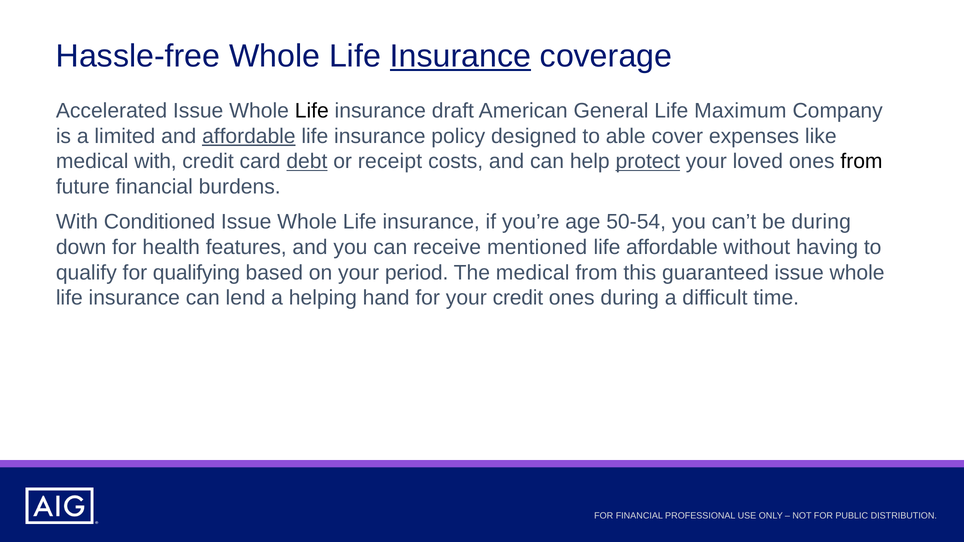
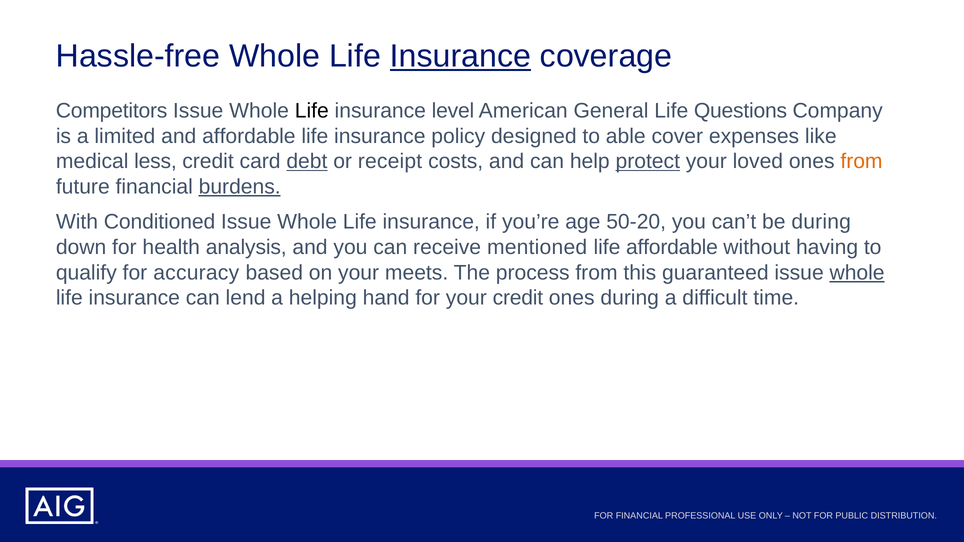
Accelerated: Accelerated -> Competitors (112, 111)
draft: draft -> level (453, 111)
Maximum: Maximum -> Questions (741, 111)
affordable underline: present -> none (249, 136)
medical with: with -> less (155, 161)
from colour: black -> orange (862, 161)
burdens underline: none -> present (240, 187)
50-54: 50-54 -> 50-20 (636, 222)
features: features -> analysis (246, 247)
qualifying: qualifying -> accuracy (196, 273)
period: period -> meets (417, 273)
The medical: medical -> process (533, 273)
whole underline: none -> present (857, 273)
